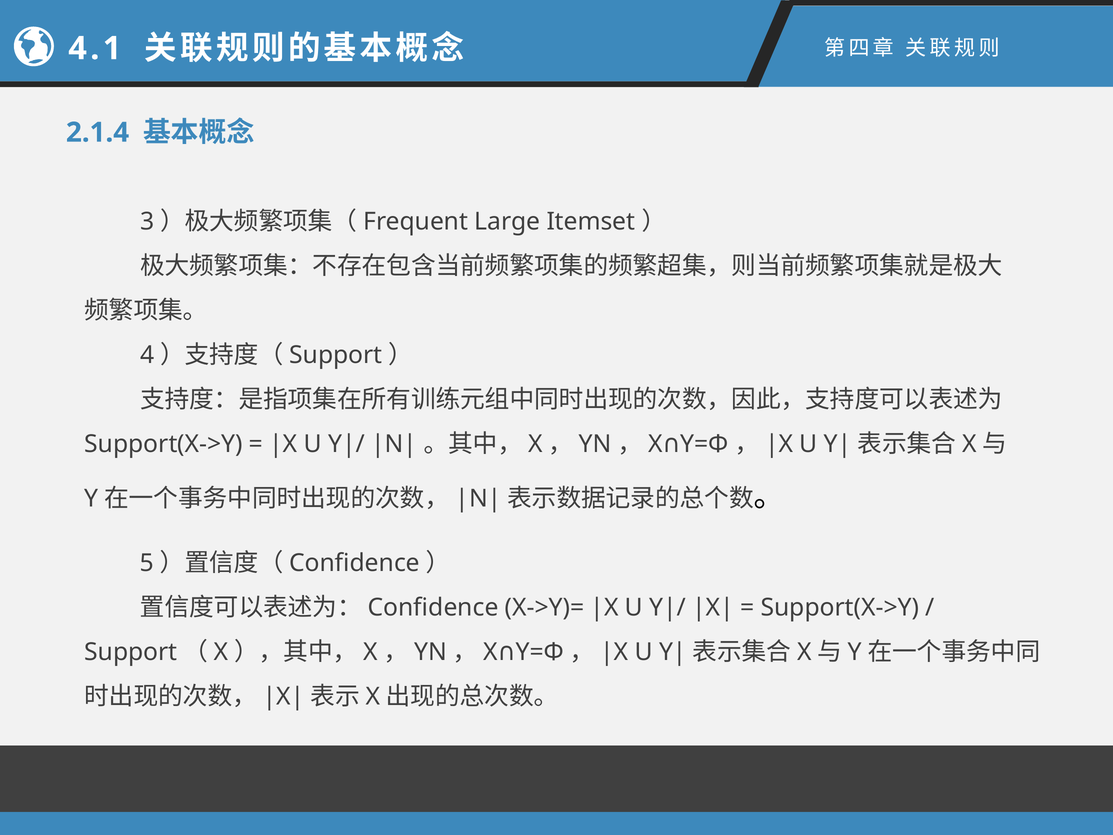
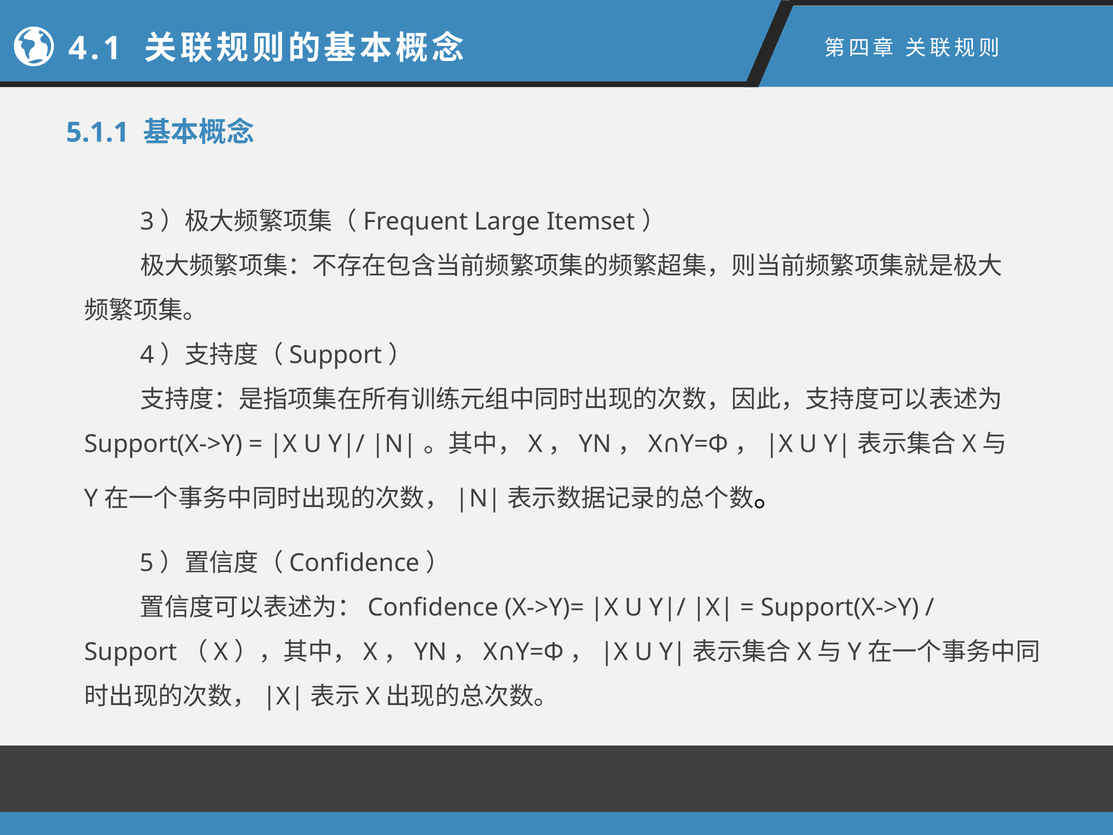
2.1.4: 2.1.4 -> 5.1.1 (98, 132)
